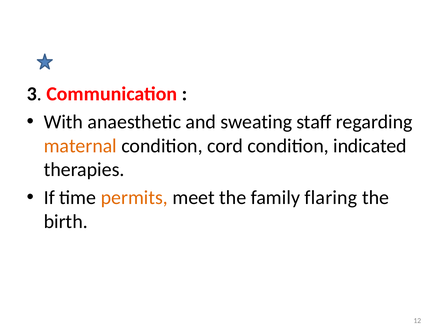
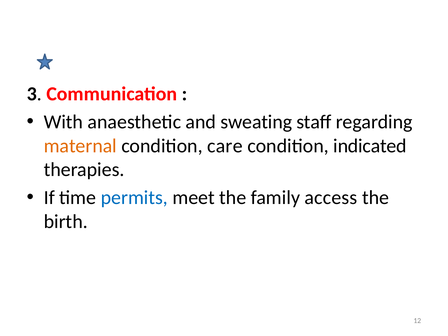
cord: cord -> care (225, 146)
permits colour: orange -> blue (134, 198)
flaring: flaring -> access (331, 198)
